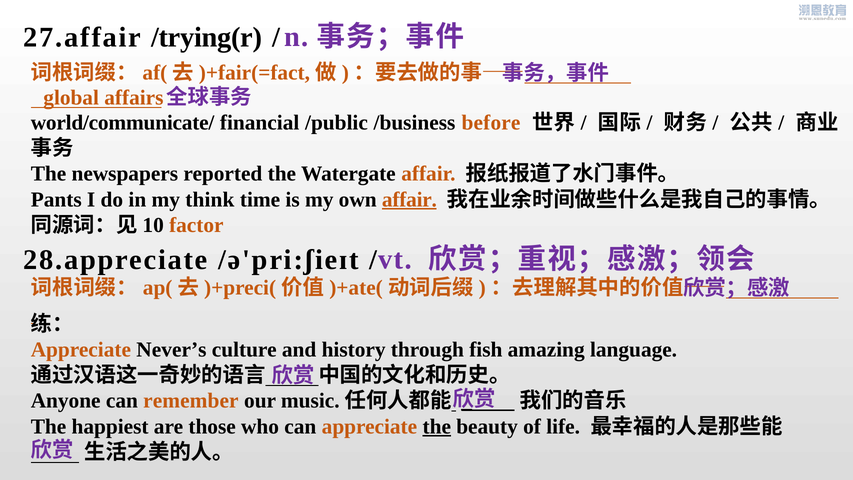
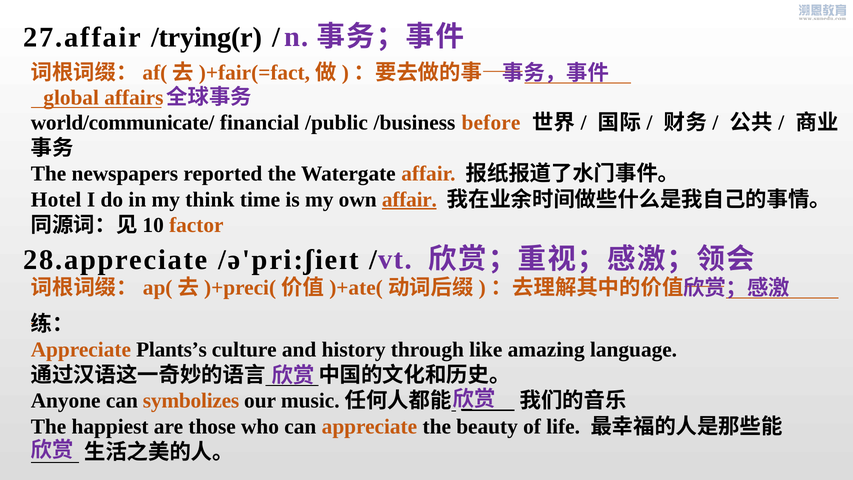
Pants: Pants -> Hotel (56, 199)
Never’s: Never’s -> Plants’s (172, 350)
fish: fish -> like (486, 350)
remember: remember -> symbolizes (191, 401)
the underline: present -> none (437, 426)
